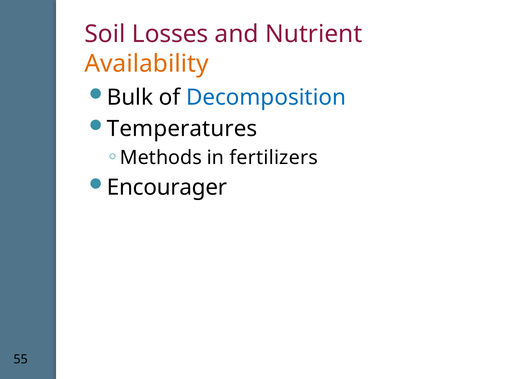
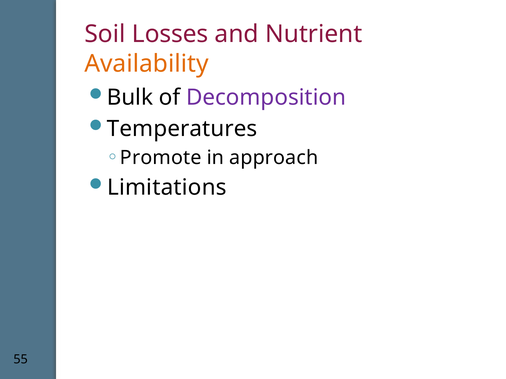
Decomposition colour: blue -> purple (266, 98)
Methods: Methods -> Promote (161, 158)
fertilizers: fertilizers -> approach (274, 158)
Encourager: Encourager -> Limitations (167, 188)
